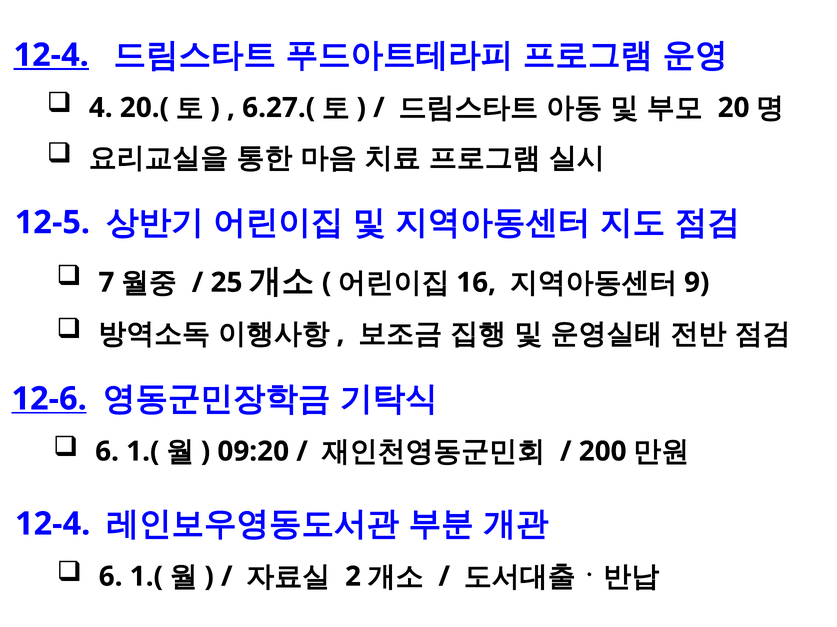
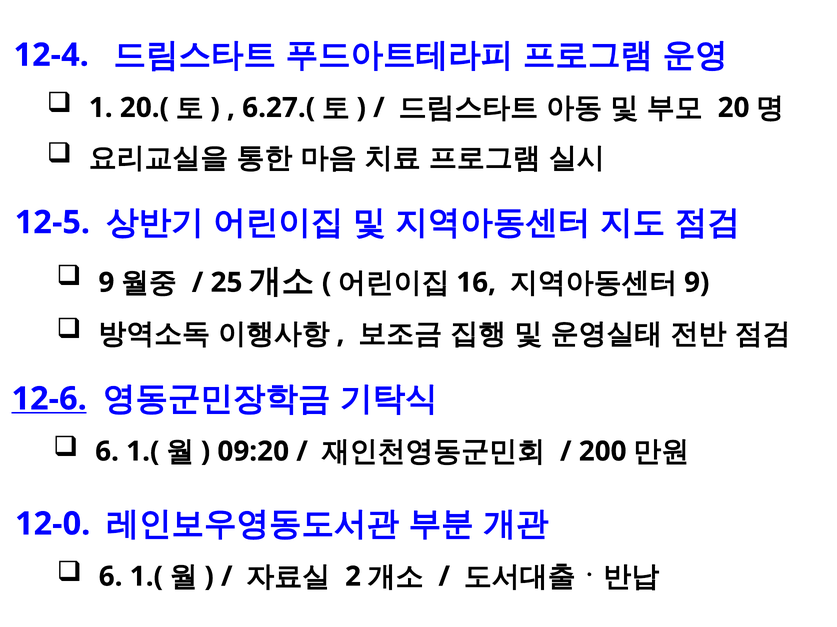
12-4 underline: present -> none (51, 55)
4: 4 -> 1 (101, 108)
7: 7 -> 9 (106, 283)
12-4: 12-4 -> 12-0 (53, 524)
